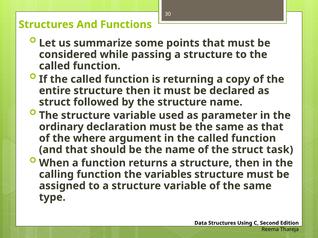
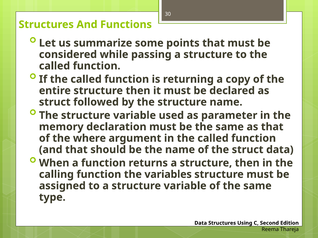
ordinary: ordinary -> memory (61, 127)
struct task: task -> data (280, 150)
